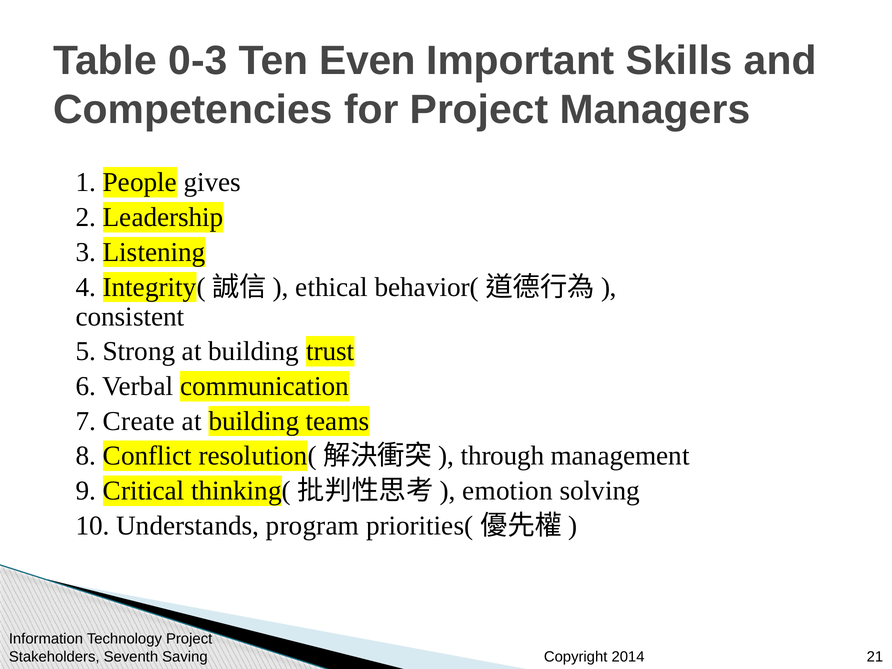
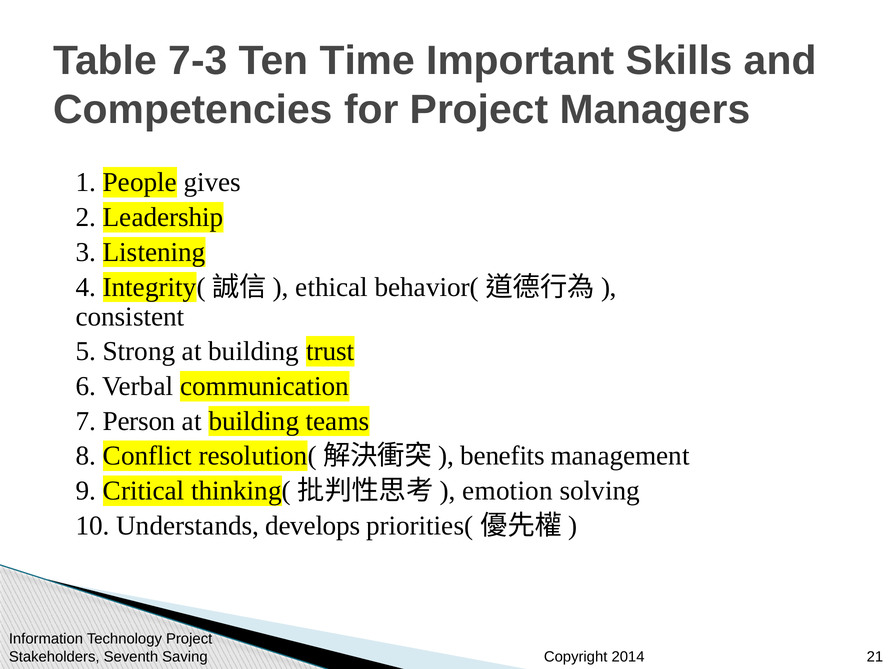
0-3: 0-3 -> 7-3 (198, 61)
Even: Even -> Time (367, 61)
Create: Create -> Person (139, 421)
through: through -> benefits (503, 456)
program: program -> develops (313, 526)
